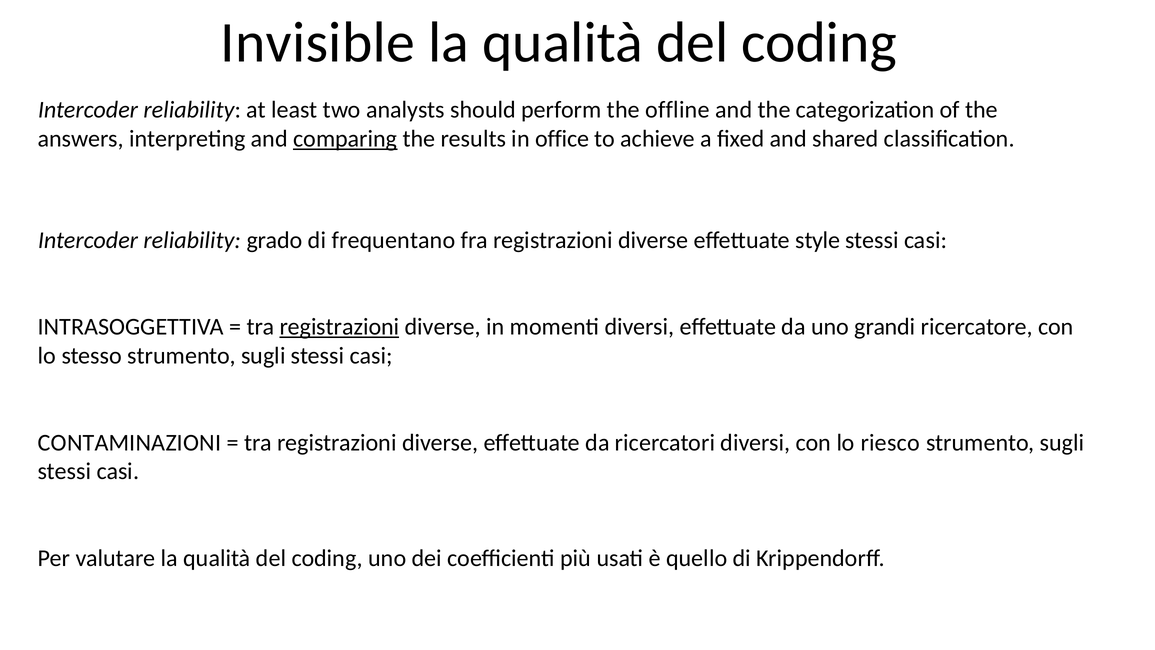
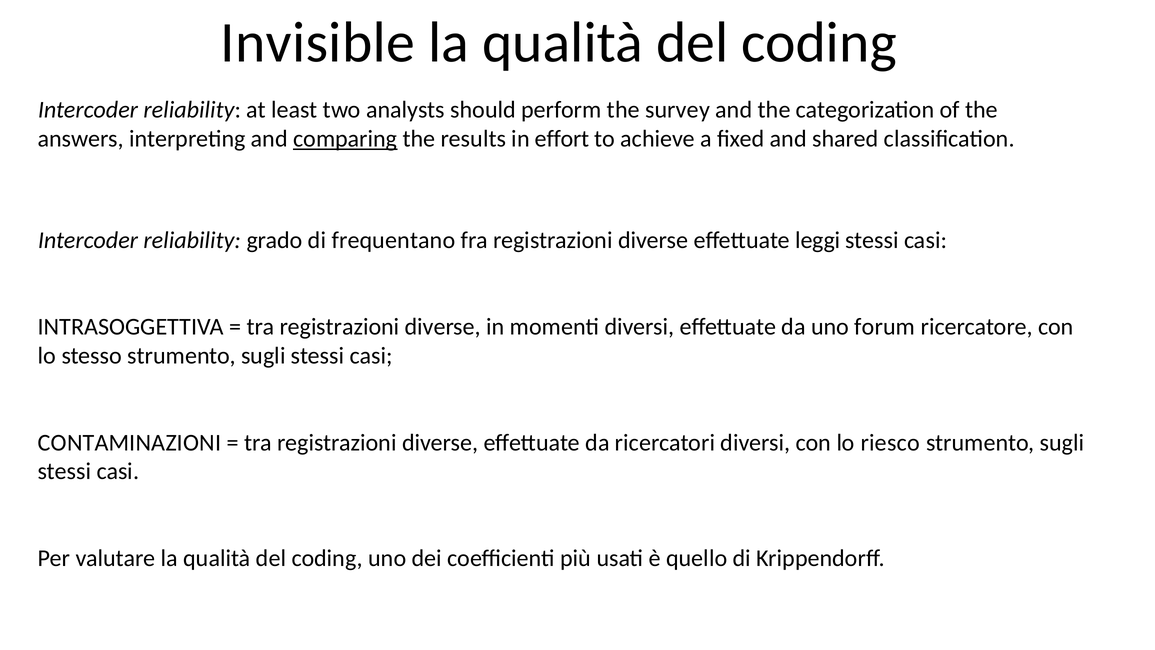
offline: offline -> survey (678, 110)
office: office -> effort (562, 139)
style: style -> leggi (818, 240)
registrazioni underline: present -> none (339, 327)
grandi: grandi -> forum (885, 327)
